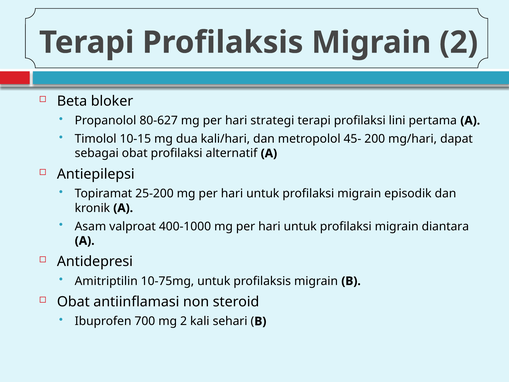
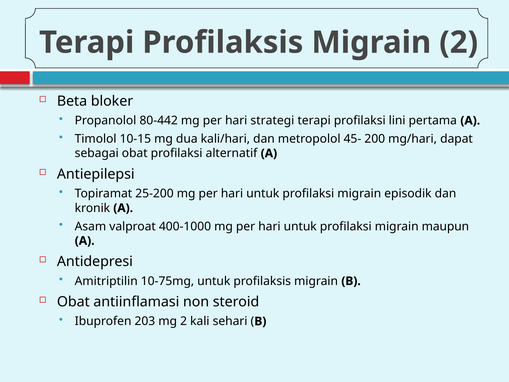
80-627: 80-627 -> 80-442 (159, 120)
diantara: diantara -> maupun (445, 226)
700: 700 -> 203 (145, 321)
